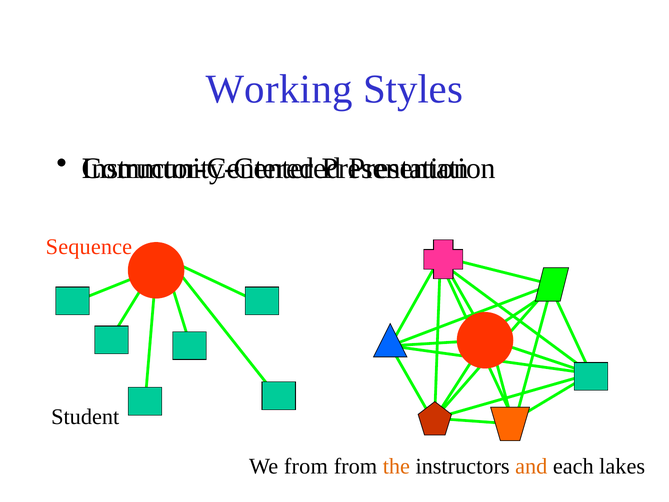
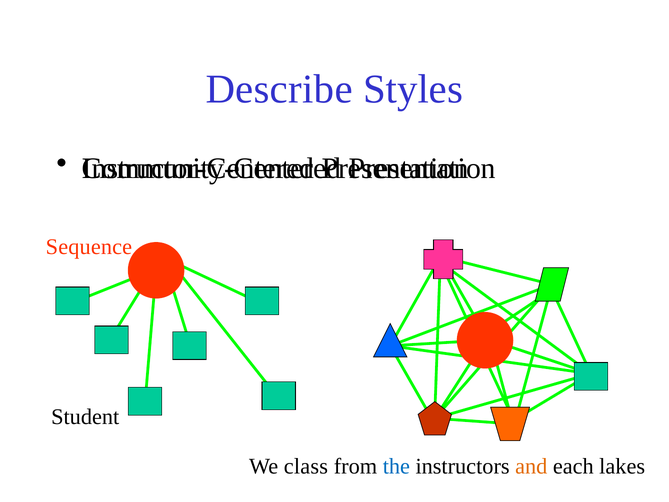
Working: Working -> Describe (279, 89)
We from: from -> class (306, 466)
the colour: orange -> blue (396, 466)
